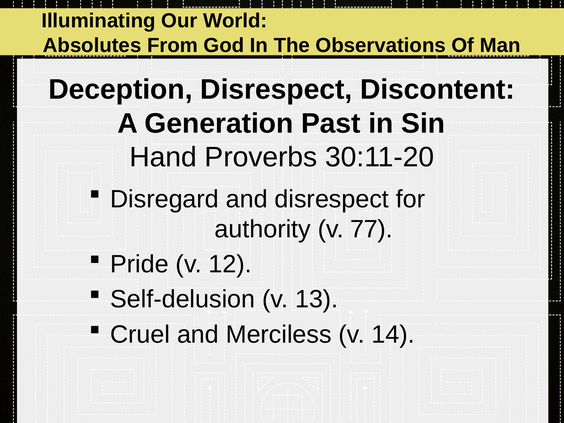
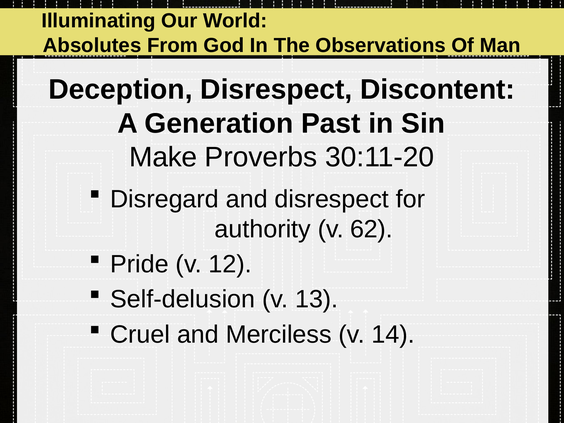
Hand: Hand -> Make (163, 157)
77: 77 -> 62 (371, 229)
